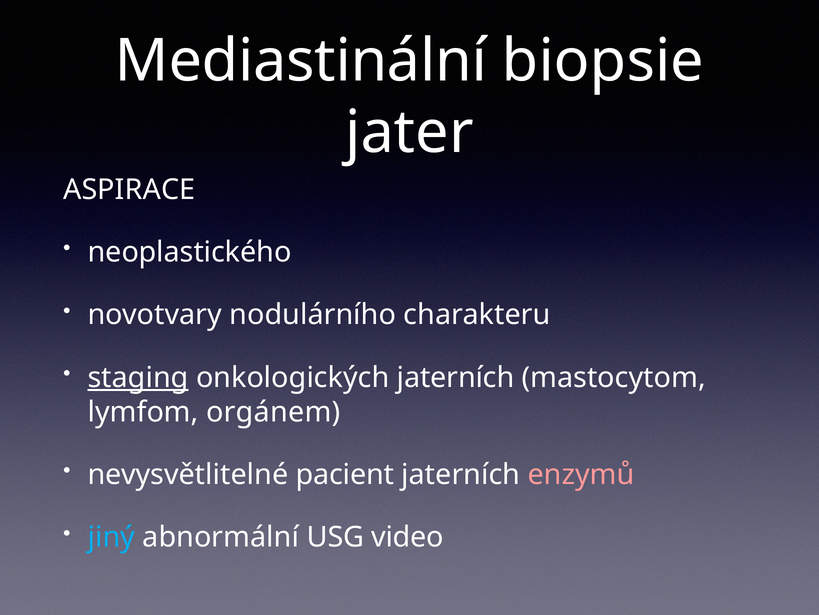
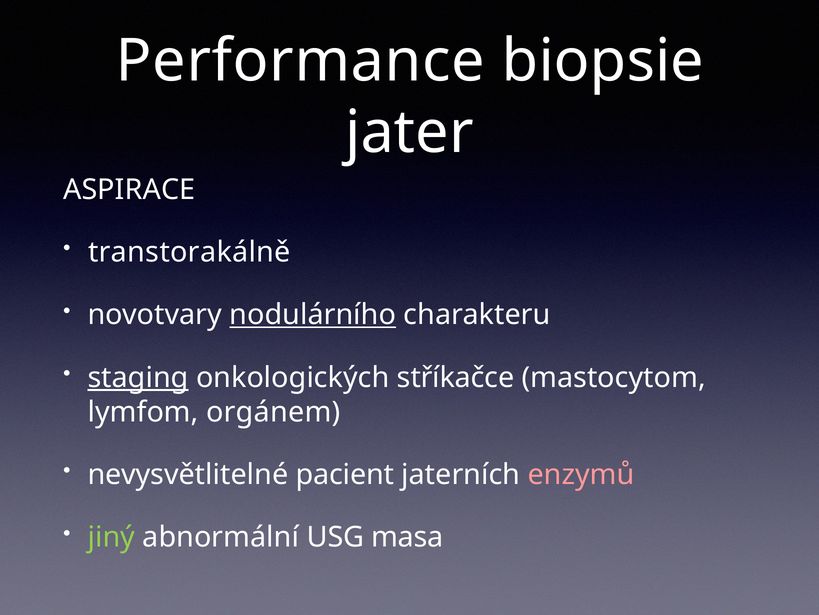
Mediastinální: Mediastinální -> Performance (300, 61)
neoplastického: neoplastického -> transtorakálně (189, 252)
nodulárního underline: none -> present (313, 315)
onkologických jaterních: jaterních -> stříkačce (456, 377)
jiný colour: light blue -> light green (111, 537)
video: video -> masa (407, 537)
